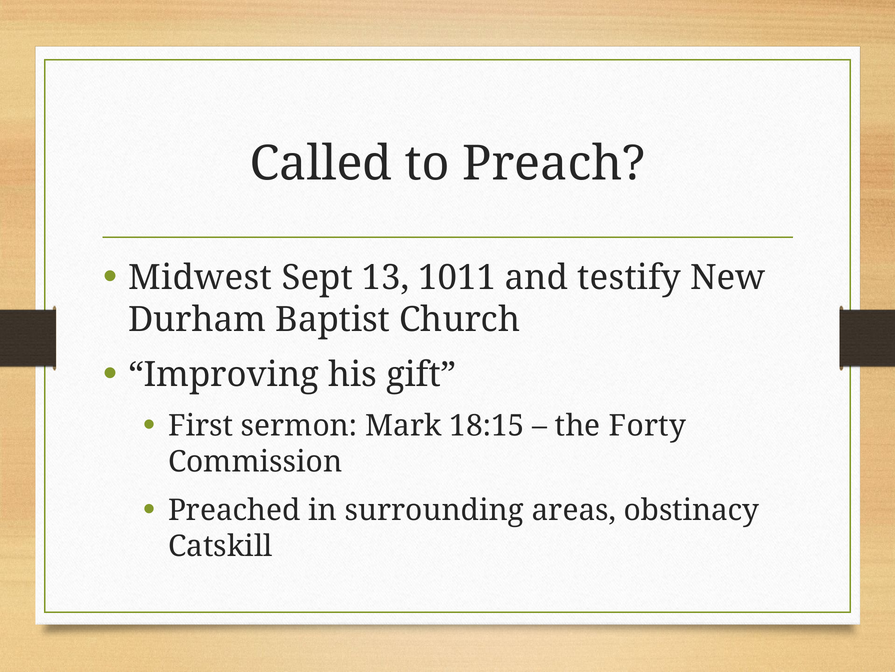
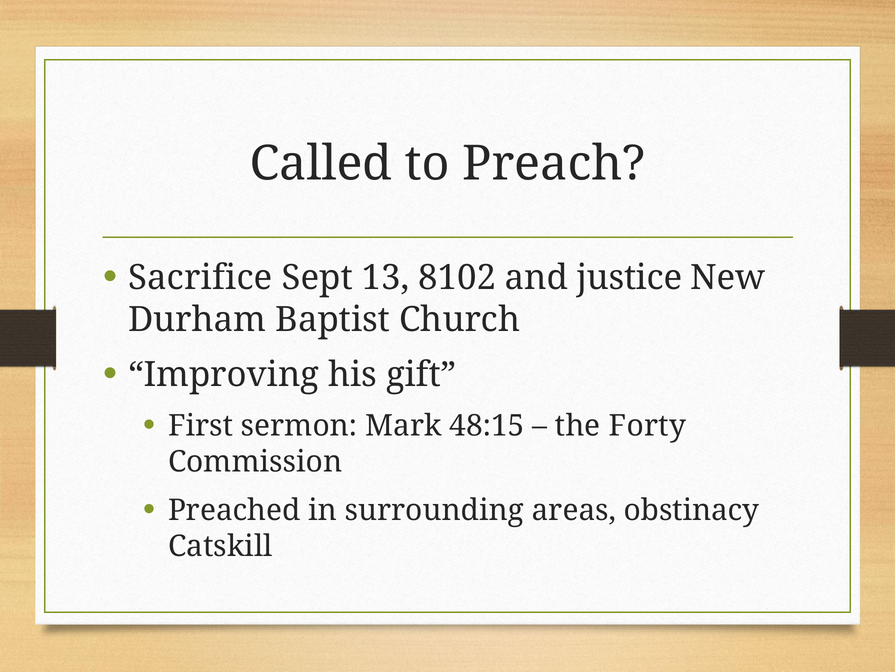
Midwest: Midwest -> Sacrifice (200, 278)
1011: 1011 -> 8102 (457, 278)
testify: testify -> justice (629, 278)
18:15: 18:15 -> 48:15 (487, 426)
